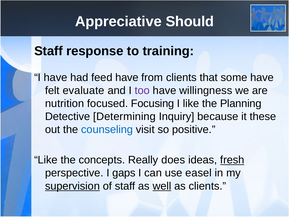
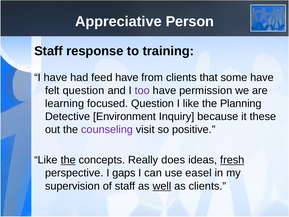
Should: Should -> Person (190, 21)
felt evaluate: evaluate -> question (83, 90)
willingness: willingness -> permission (206, 90)
nutrition: nutrition -> learning (65, 103)
focused Focusing: Focusing -> Question (153, 103)
Determining: Determining -> Environment (125, 116)
counseling colour: blue -> purple (107, 129)
the underline: none -> present (68, 160)
supervision underline: present -> none (72, 186)
